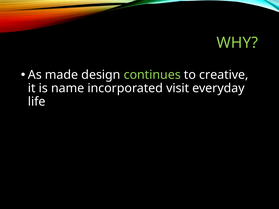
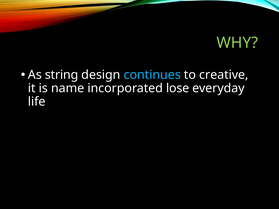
made: made -> string (62, 75)
continues colour: light green -> light blue (152, 75)
visit: visit -> lose (178, 88)
